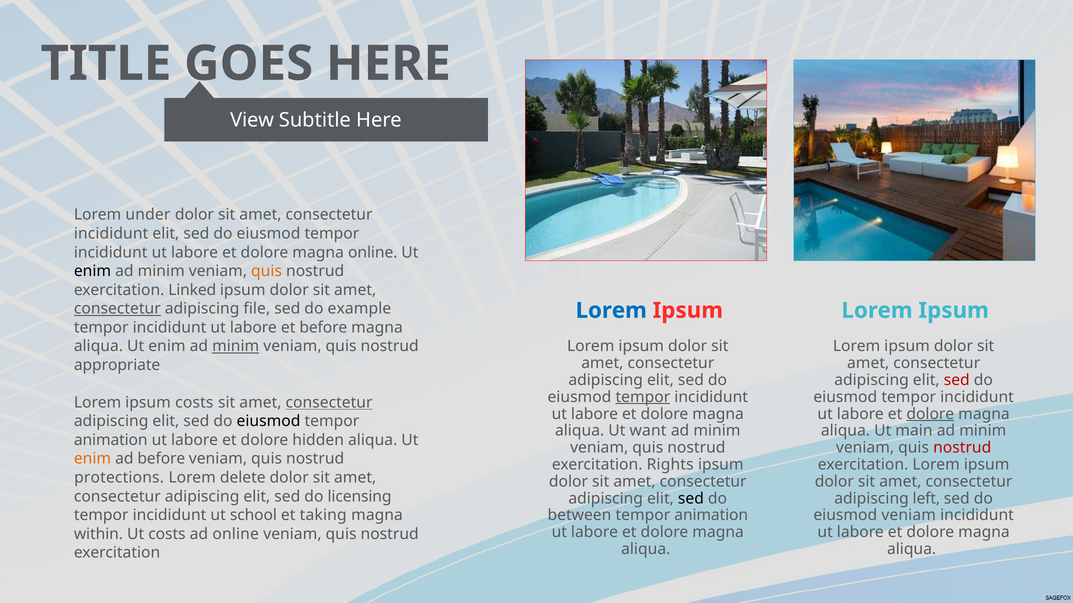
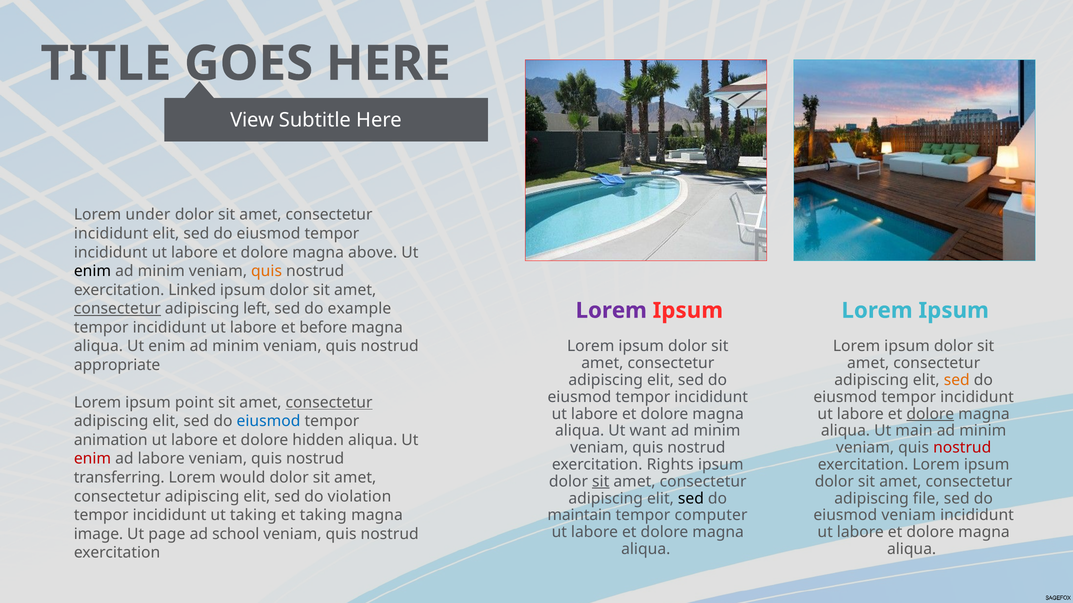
magna online: online -> above (373, 253)
file: file -> left (257, 309)
Lorem colour: blue -> purple (611, 311)
minim underline: present -> none (236, 347)
sed colour: red -> orange (957, 380)
tempor underline: present -> none (643, 397)
ipsum costs: costs -> point (194, 403)
eiusmod colour: black -> blue (268, 422)
enim colour: orange -> red (92, 459)
ad before: before -> labore (161, 459)
protections: protections -> transferring (119, 478)
delete: delete -> would (243, 478)
sit underline: none -> present (601, 482)
licensing: licensing -> violation (359, 497)
left: left -> file (926, 499)
ut school: school -> taking (253, 516)
between: between -> maintain (580, 516)
animation: animation -> computer (711, 516)
within: within -> image (99, 534)
Ut costs: costs -> page (167, 534)
ad online: online -> school (236, 534)
